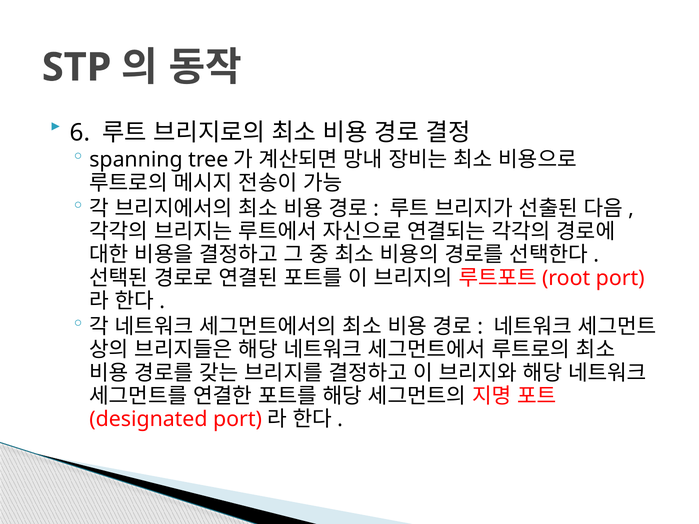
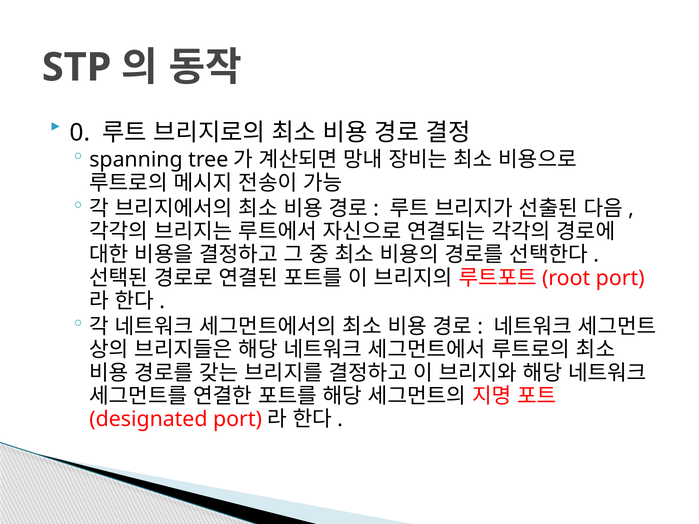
6: 6 -> 0 (80, 133)
